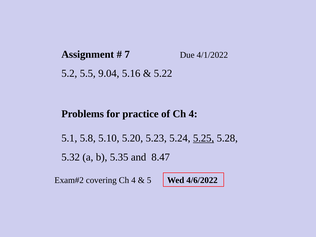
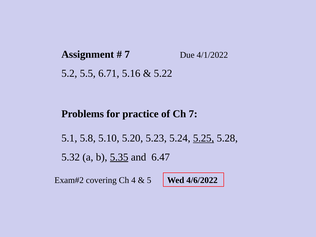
9.04: 9.04 -> 6.71 (109, 73)
of Ch 4: 4 -> 7 (193, 114)
5.35 underline: none -> present (119, 157)
8.47: 8.47 -> 6.47 (161, 157)
